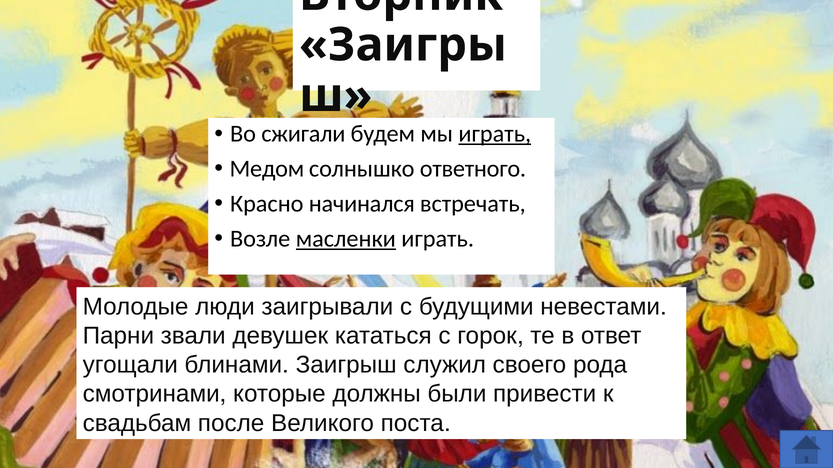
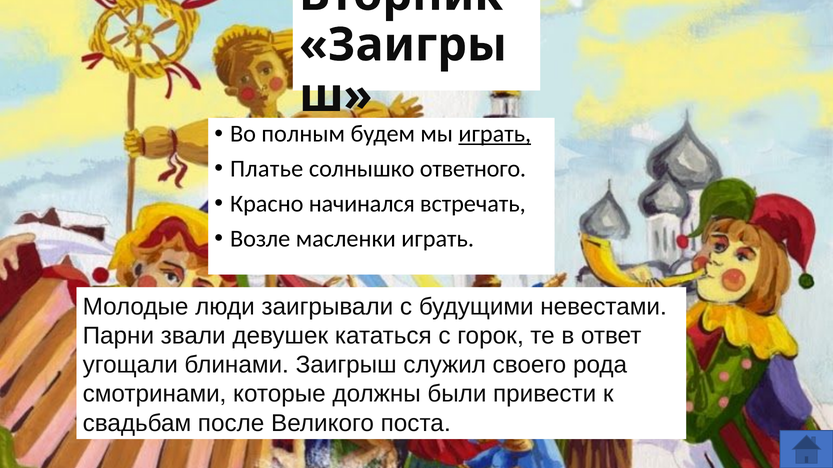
сжигали: сжигали -> полным (303, 134)
Медом: Медом -> Платье (267, 169)
масленки underline: present -> none (346, 239)
